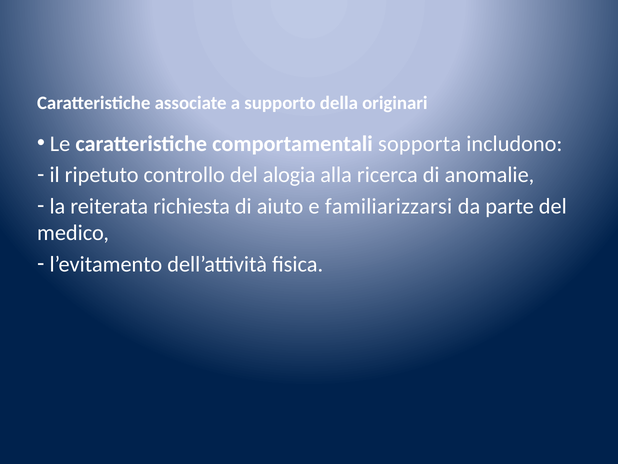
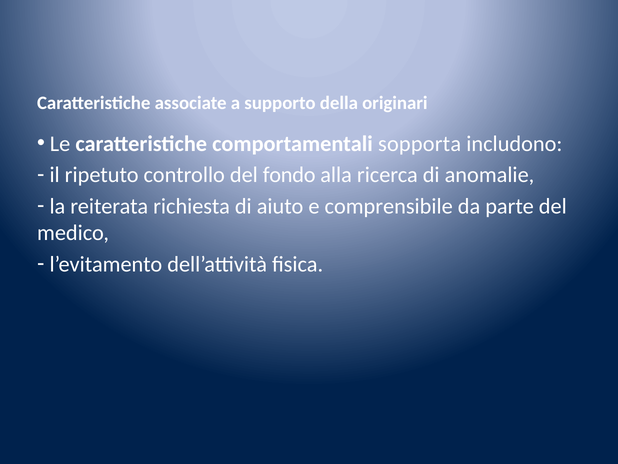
alogia: alogia -> fondo (289, 175)
familiarizzarsi: familiarizzarsi -> comprensibile (389, 206)
